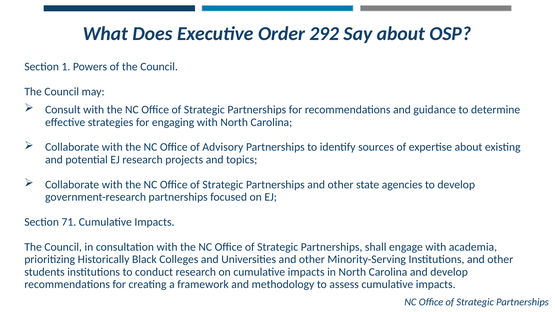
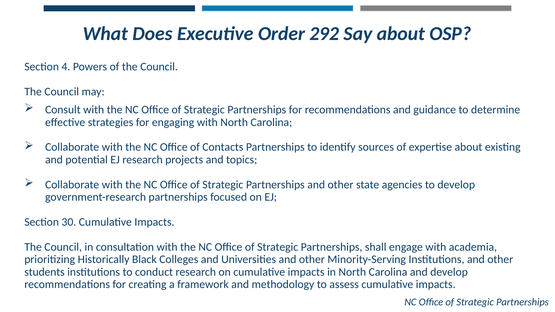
1: 1 -> 4 (66, 67)
Advisory: Advisory -> Contacts (223, 147)
71: 71 -> 30 (69, 222)
